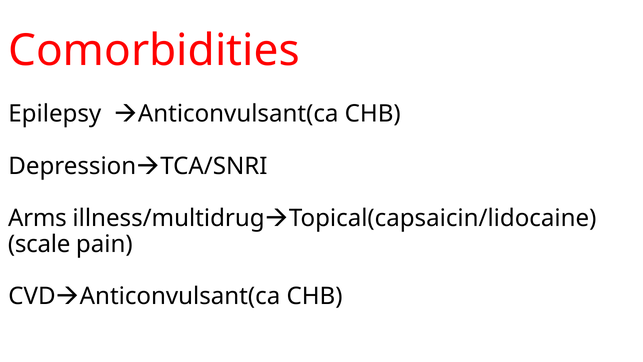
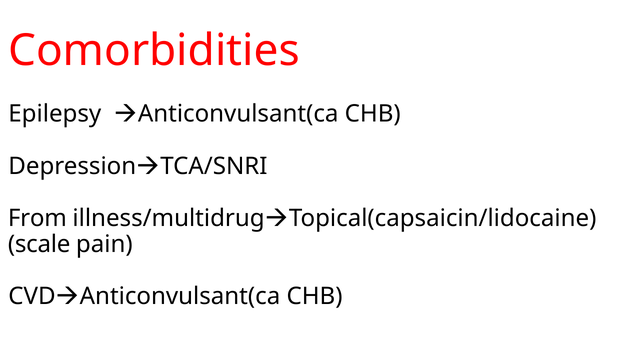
Arms: Arms -> From (37, 218)
